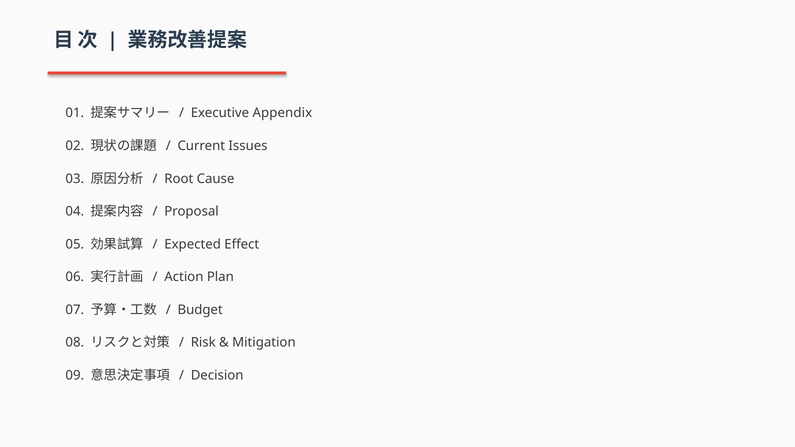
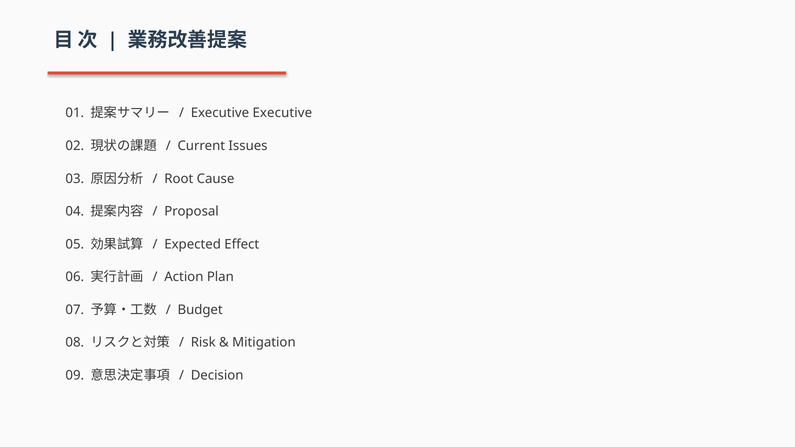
Executive Appendix: Appendix -> Executive (282, 113)
